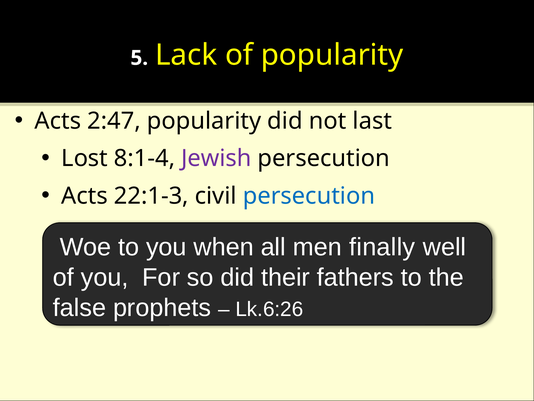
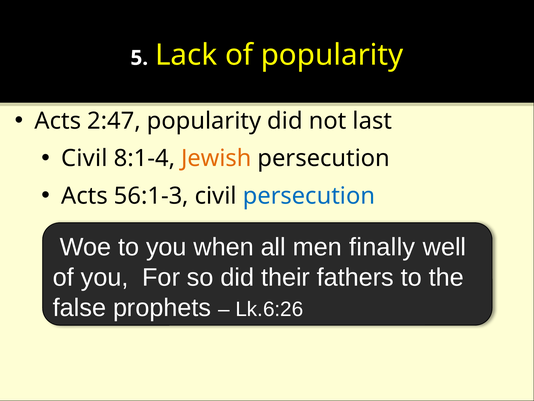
Lost: Lost -> Civil (84, 158)
Jewish colour: purple -> orange (216, 158)
22:1-3: 22:1-3 -> 56:1-3 (151, 196)
